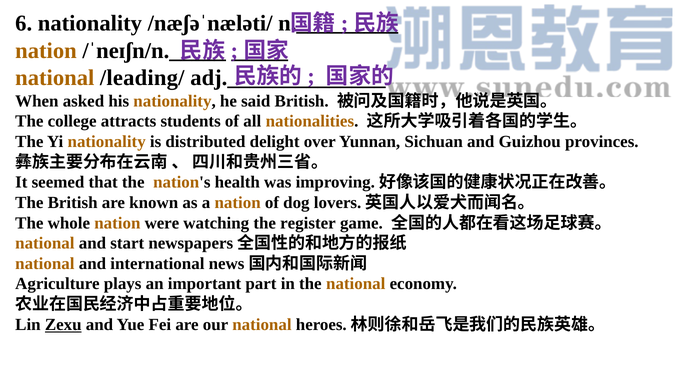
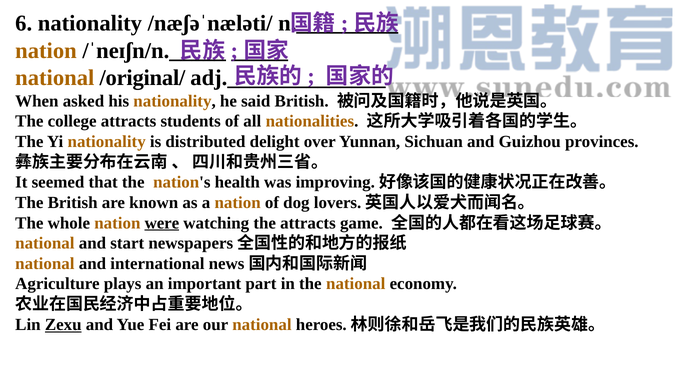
/leading/: /leading/ -> /original/ (142, 78)
were underline: none -> present (162, 223)
the register: register -> attracts (308, 223)
